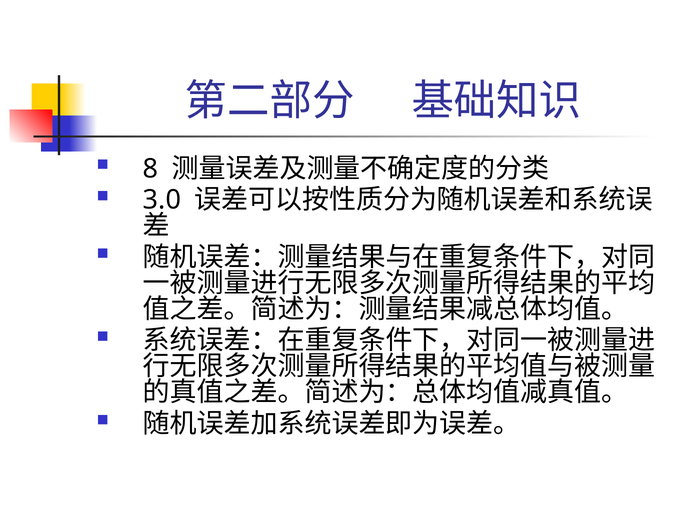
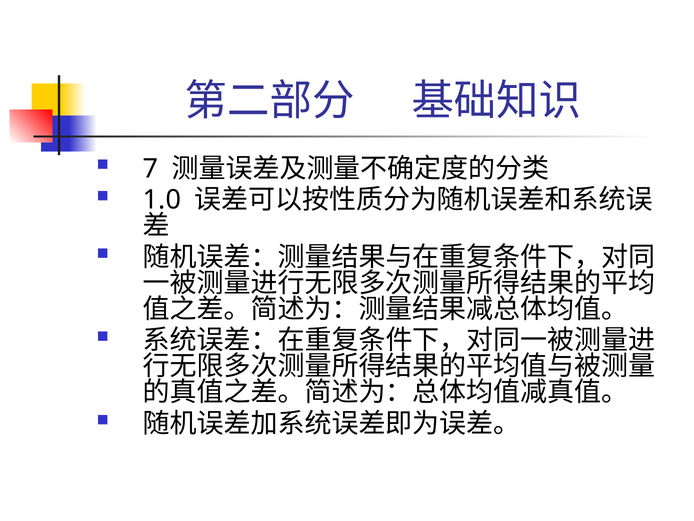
8: 8 -> 7 (151, 168)
3.0: 3.0 -> 1.0 (162, 200)
